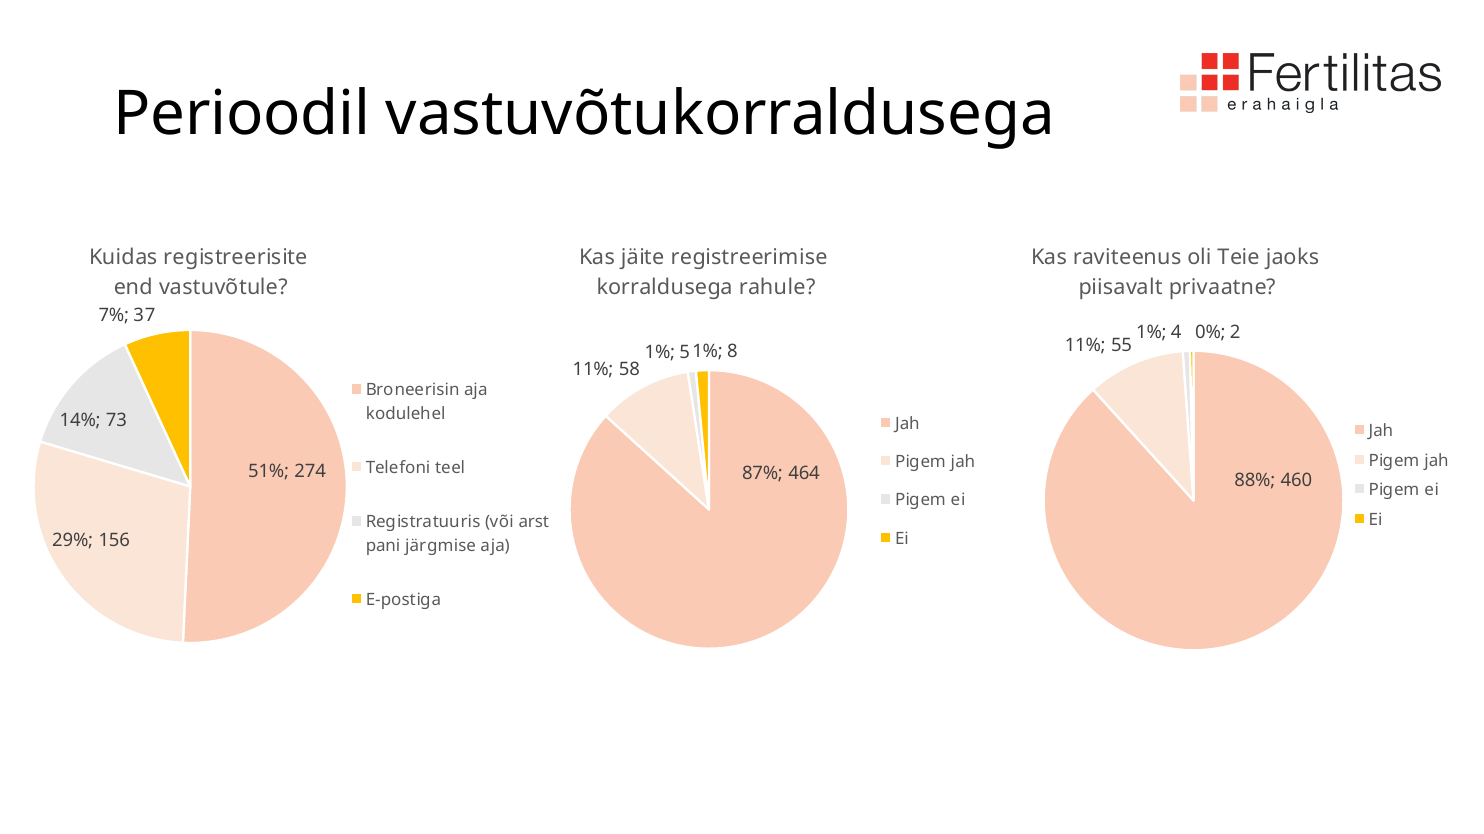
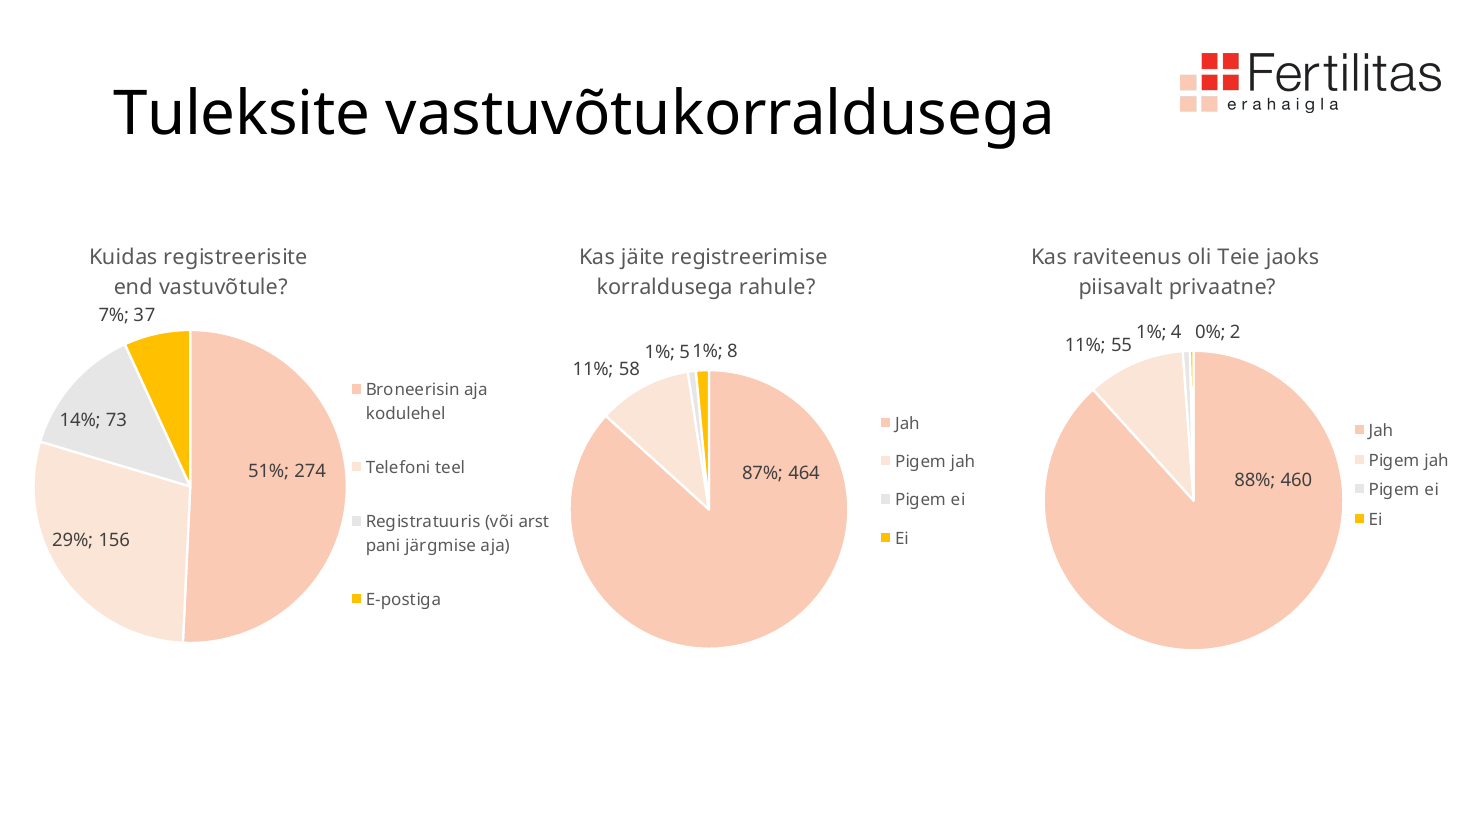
Perioodil: Perioodil -> Tuleksite (242, 114)
